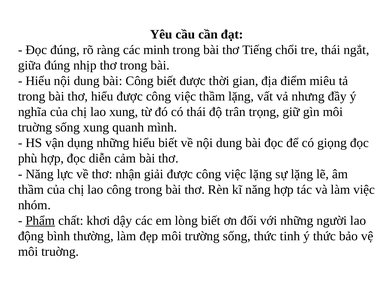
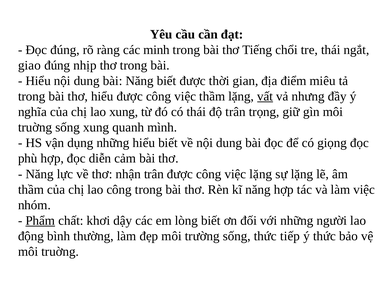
giữa: giữa -> giao (29, 66)
bài Công: Công -> Năng (140, 81)
vất underline: none -> present (265, 97)
nhận giải: giải -> trân (154, 174)
tinh: tinh -> tiếp (290, 237)
